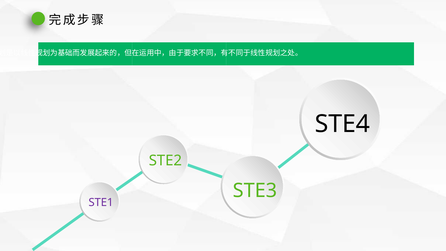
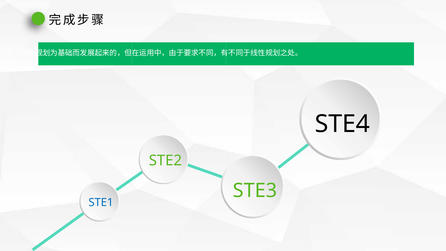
STE1 colour: purple -> blue (101, 202)
